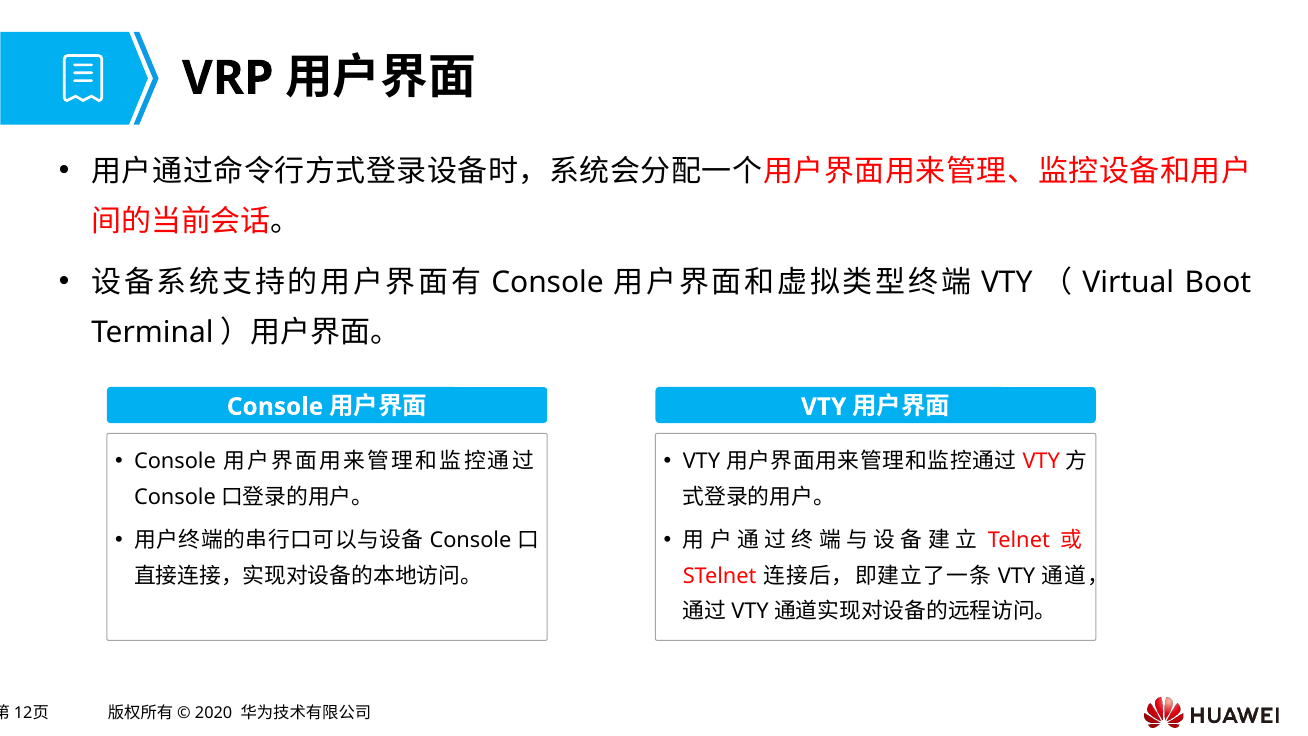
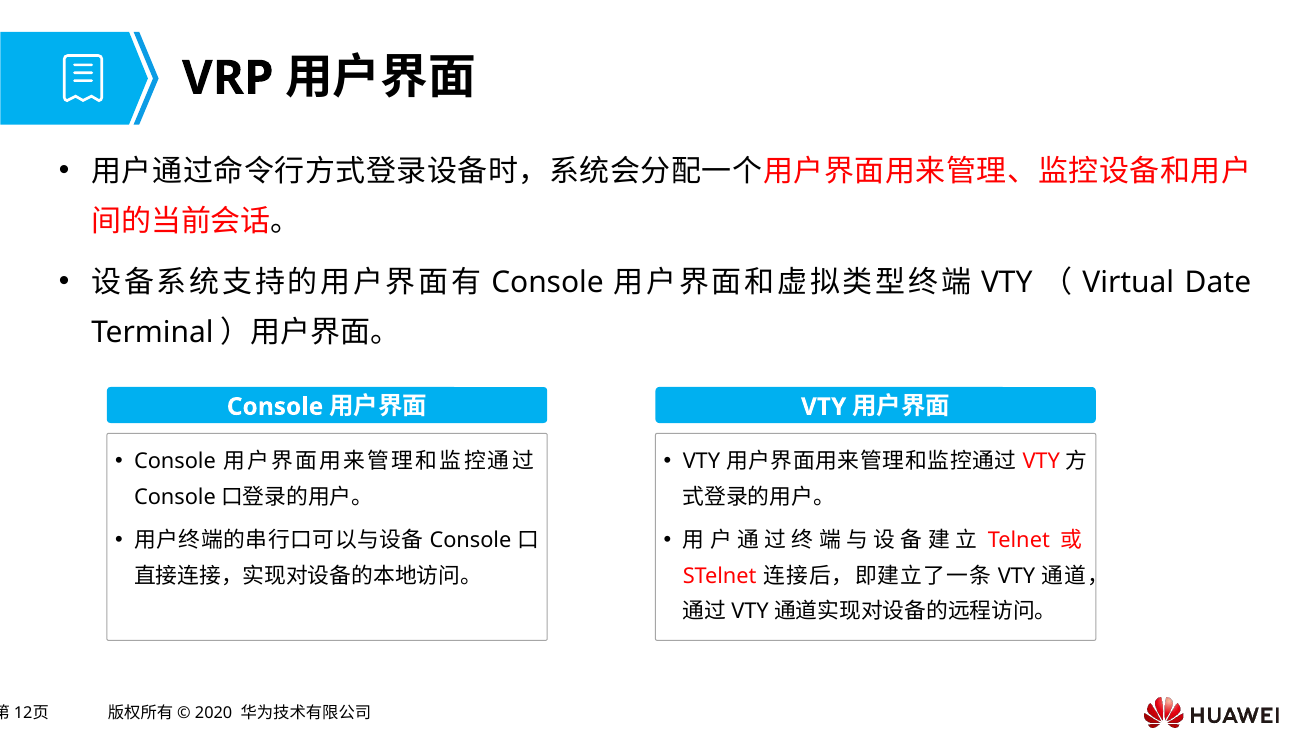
Boot: Boot -> Date (1218, 282)
